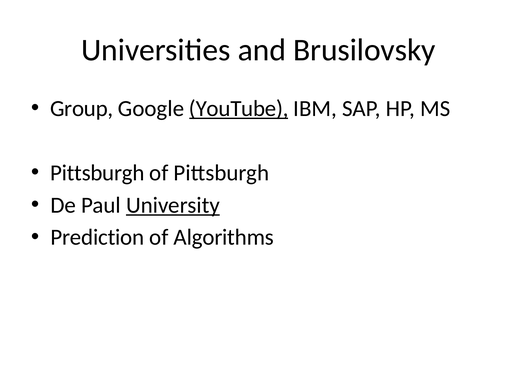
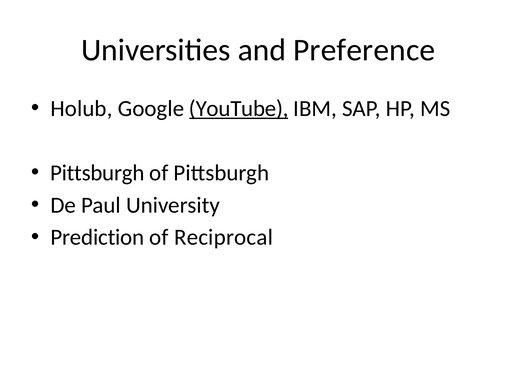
Brusilovsky: Brusilovsky -> Preference (364, 50)
Group: Group -> Holub (81, 108)
University underline: present -> none (173, 205)
Algorithms: Algorithms -> Reciprocal (224, 237)
